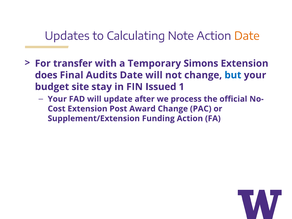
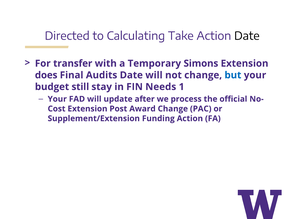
Updates: Updates -> Directed (67, 36)
Note: Note -> Take (181, 36)
Date colour: orange -> black (247, 36)
site: site -> still (80, 87)
Issued: Issued -> Needs (161, 87)
